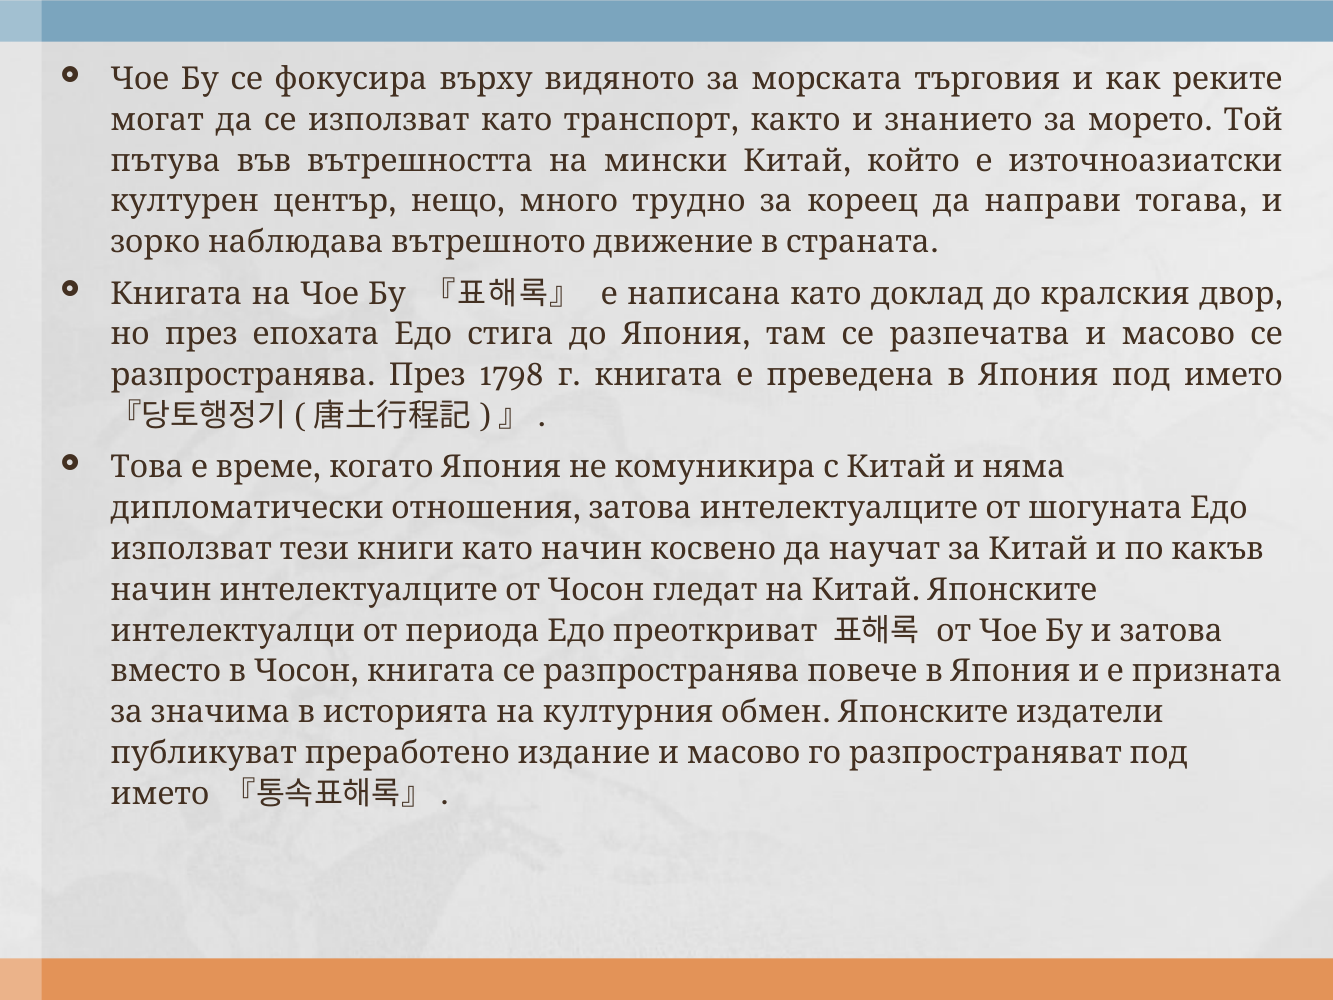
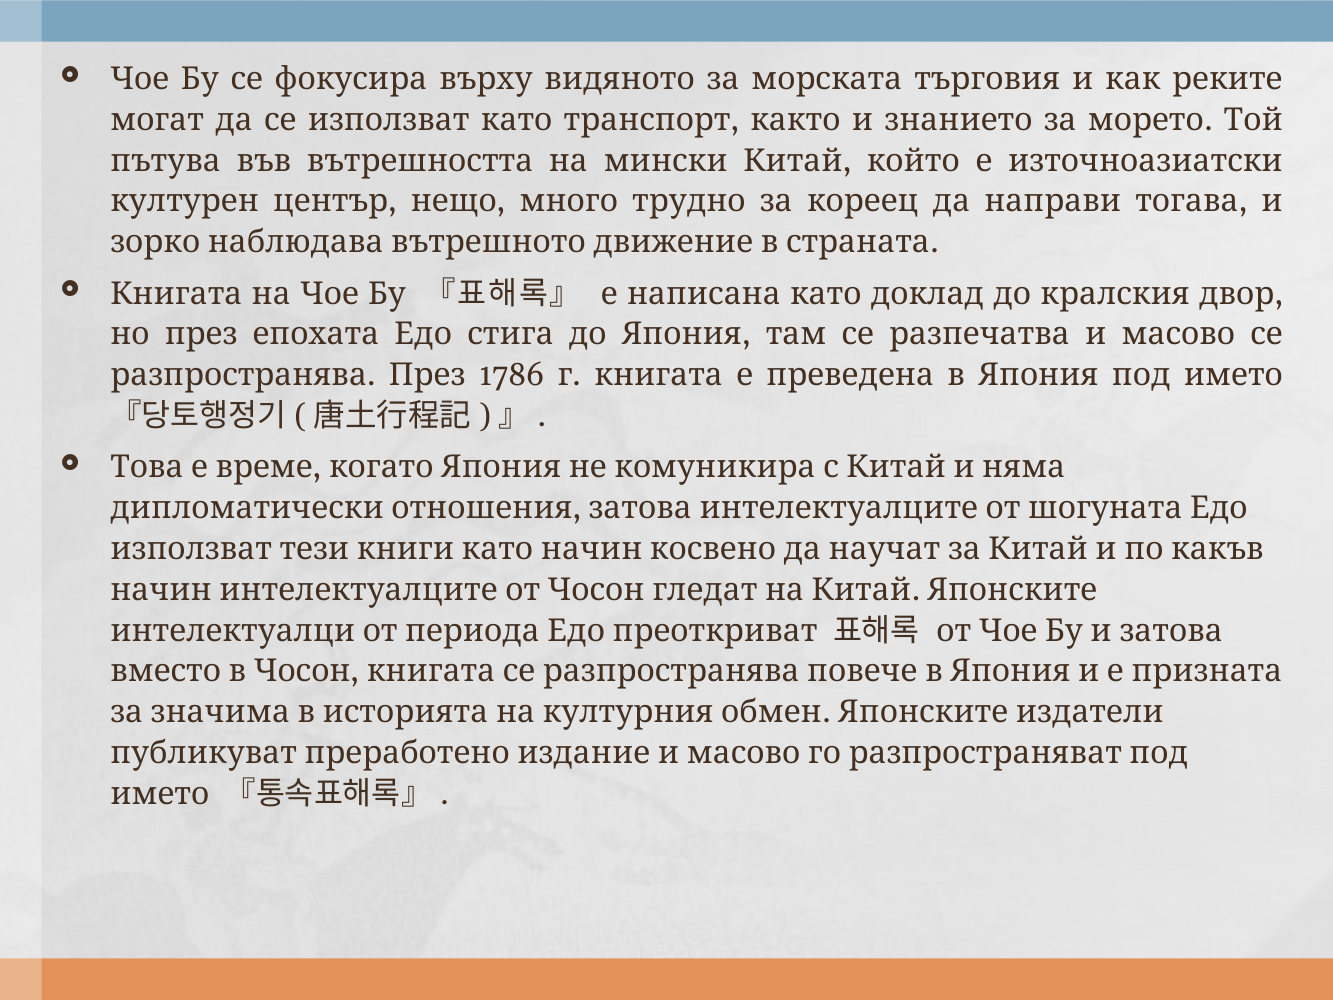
1798: 1798 -> 1786 (512, 375)
